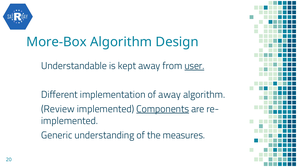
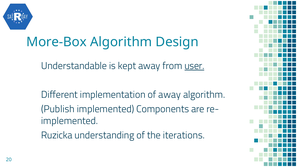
Review: Review -> Publish (58, 109)
Components underline: present -> none (163, 109)
Generic: Generic -> Ruzicka (57, 135)
measures: measures -> iterations (184, 135)
